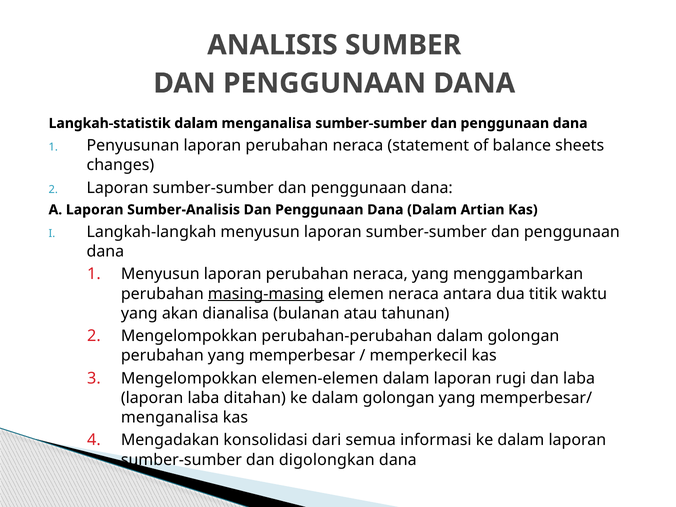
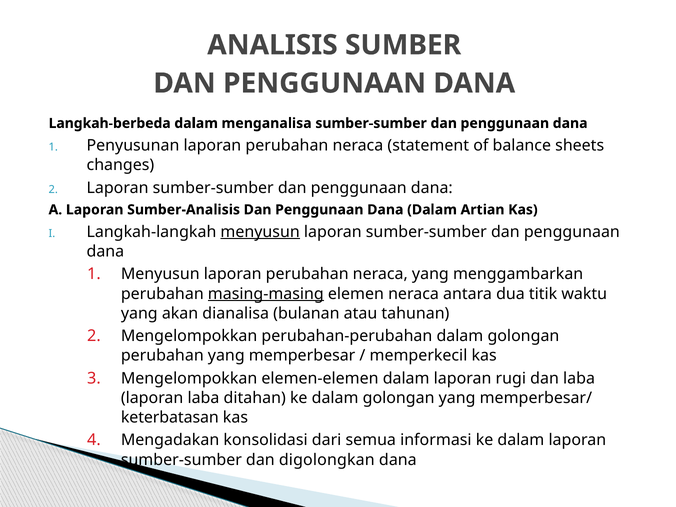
Langkah-statistik: Langkah-statistik -> Langkah-berbeda (110, 123)
menyusun underline: none -> present (260, 232)
menganalisa: menganalisa -> keterbatasan (170, 418)
